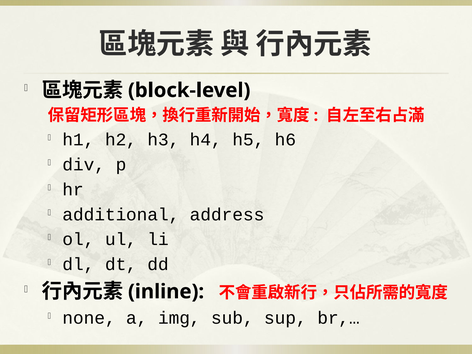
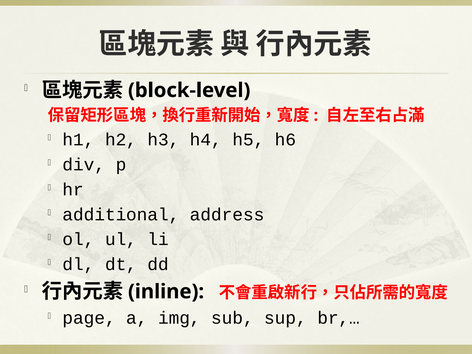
none: none -> page (89, 318)
